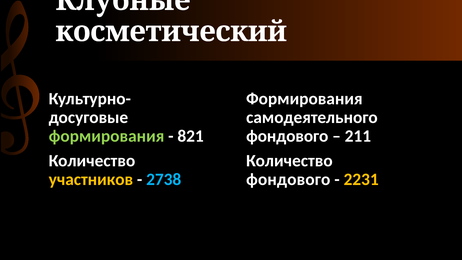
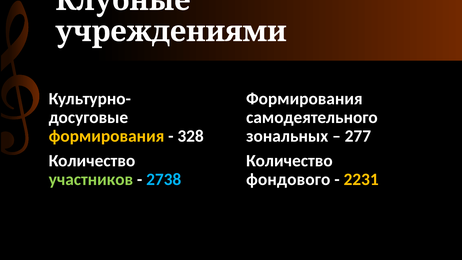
косметический: косметический -> учреждениями (171, 32)
формирования colour: light green -> yellow (107, 136)
821: 821 -> 328 (191, 136)
фондового: фондового -> зональных (287, 136)
211: 211 -> 277 (358, 136)
участников colour: yellow -> light green (91, 179)
